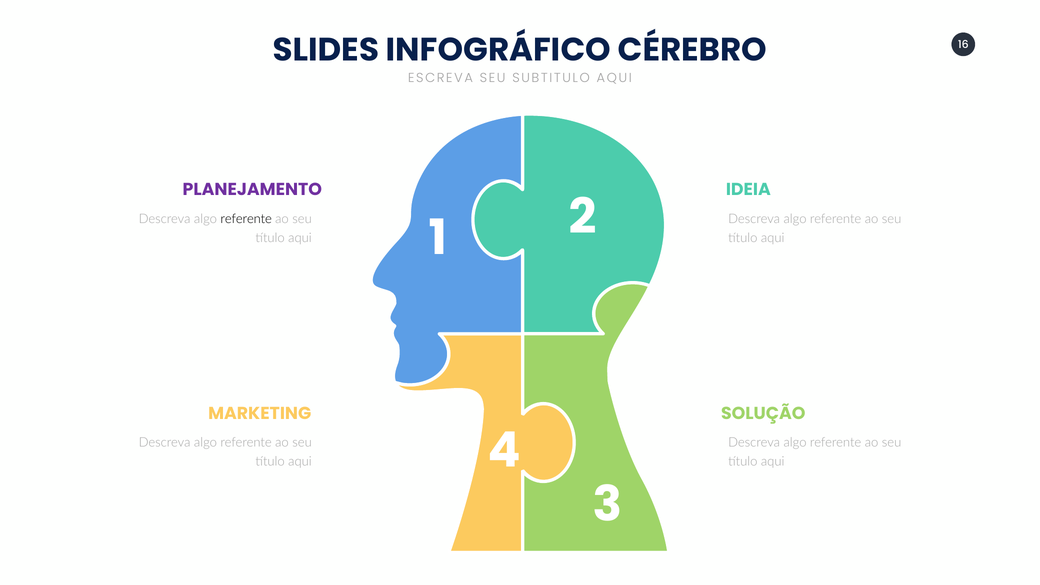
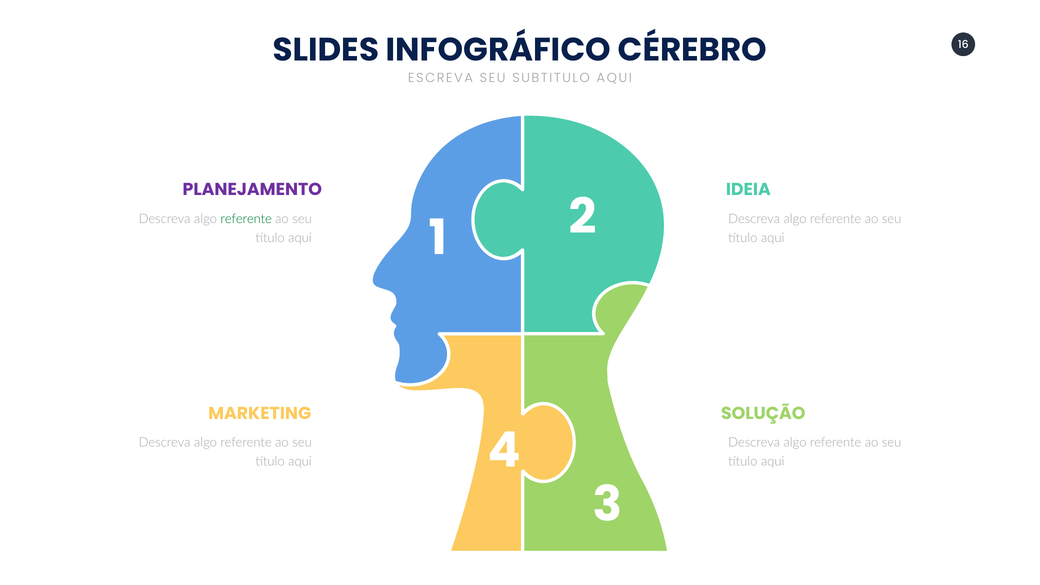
referente colour: black -> green (246, 219)
